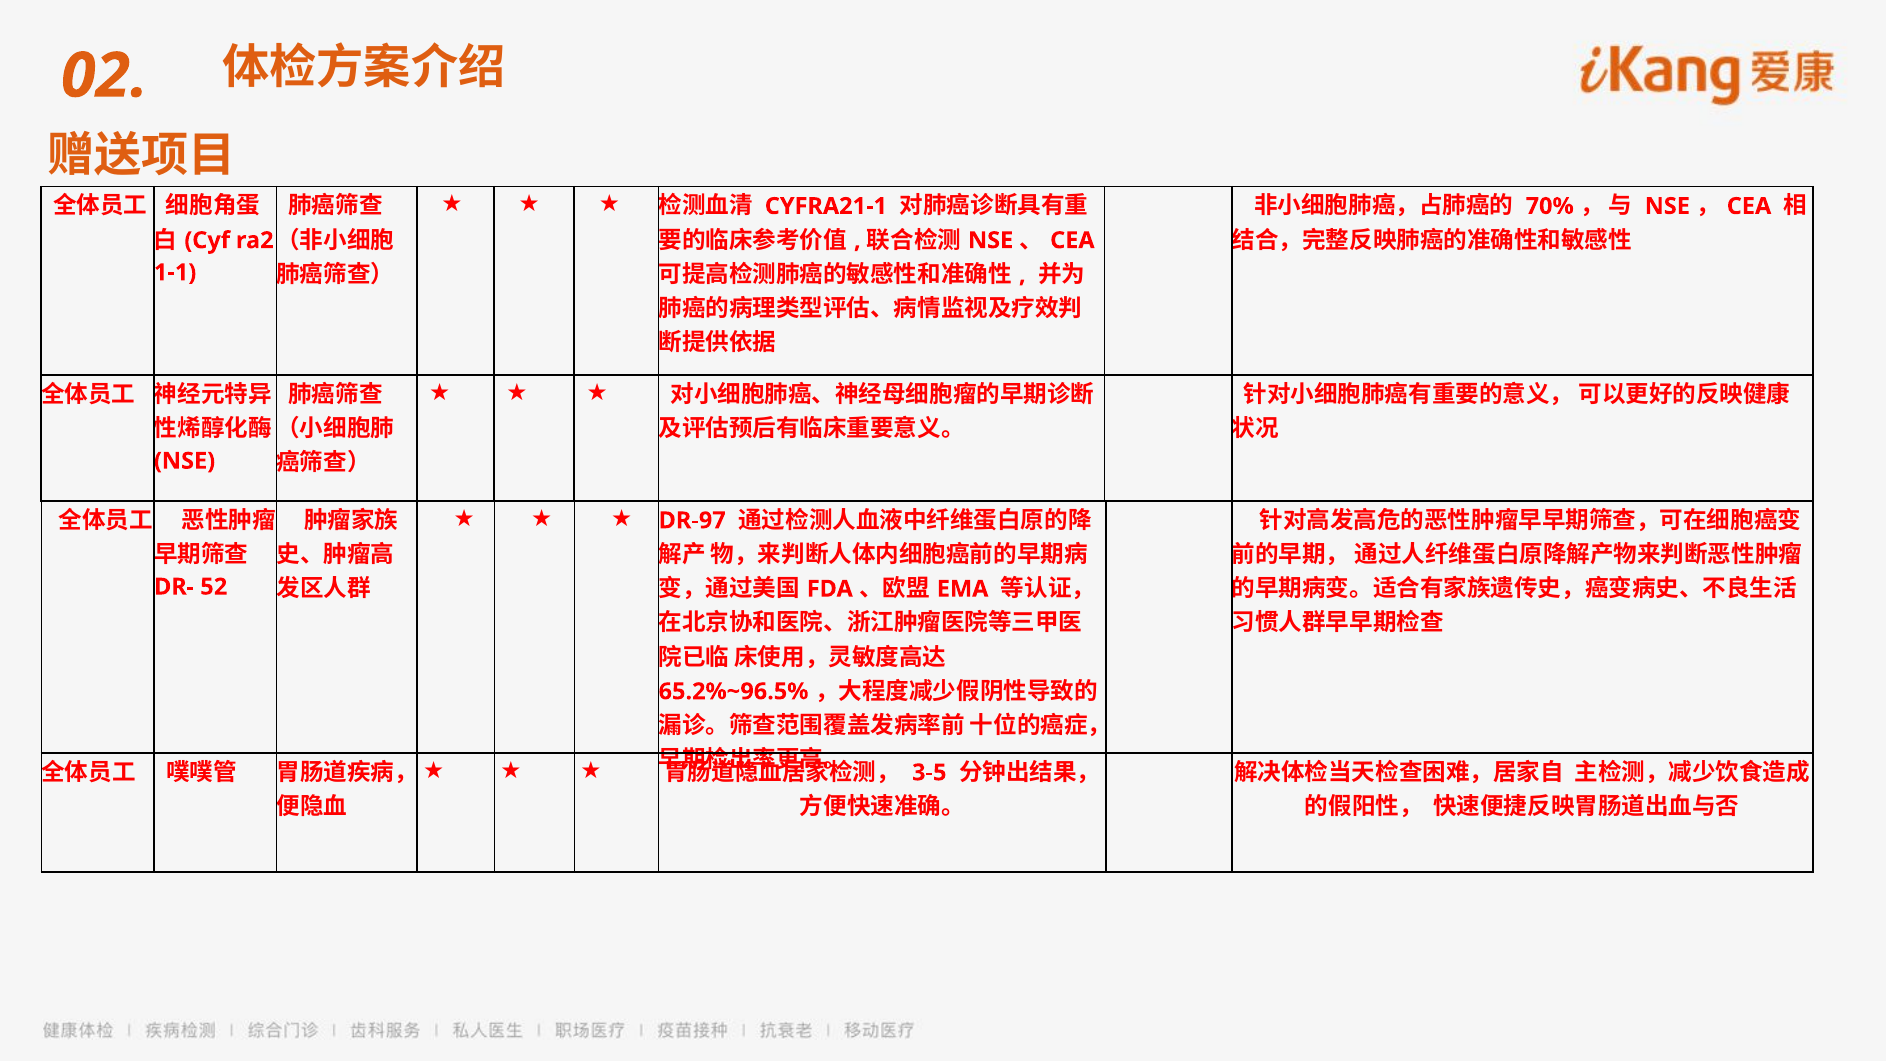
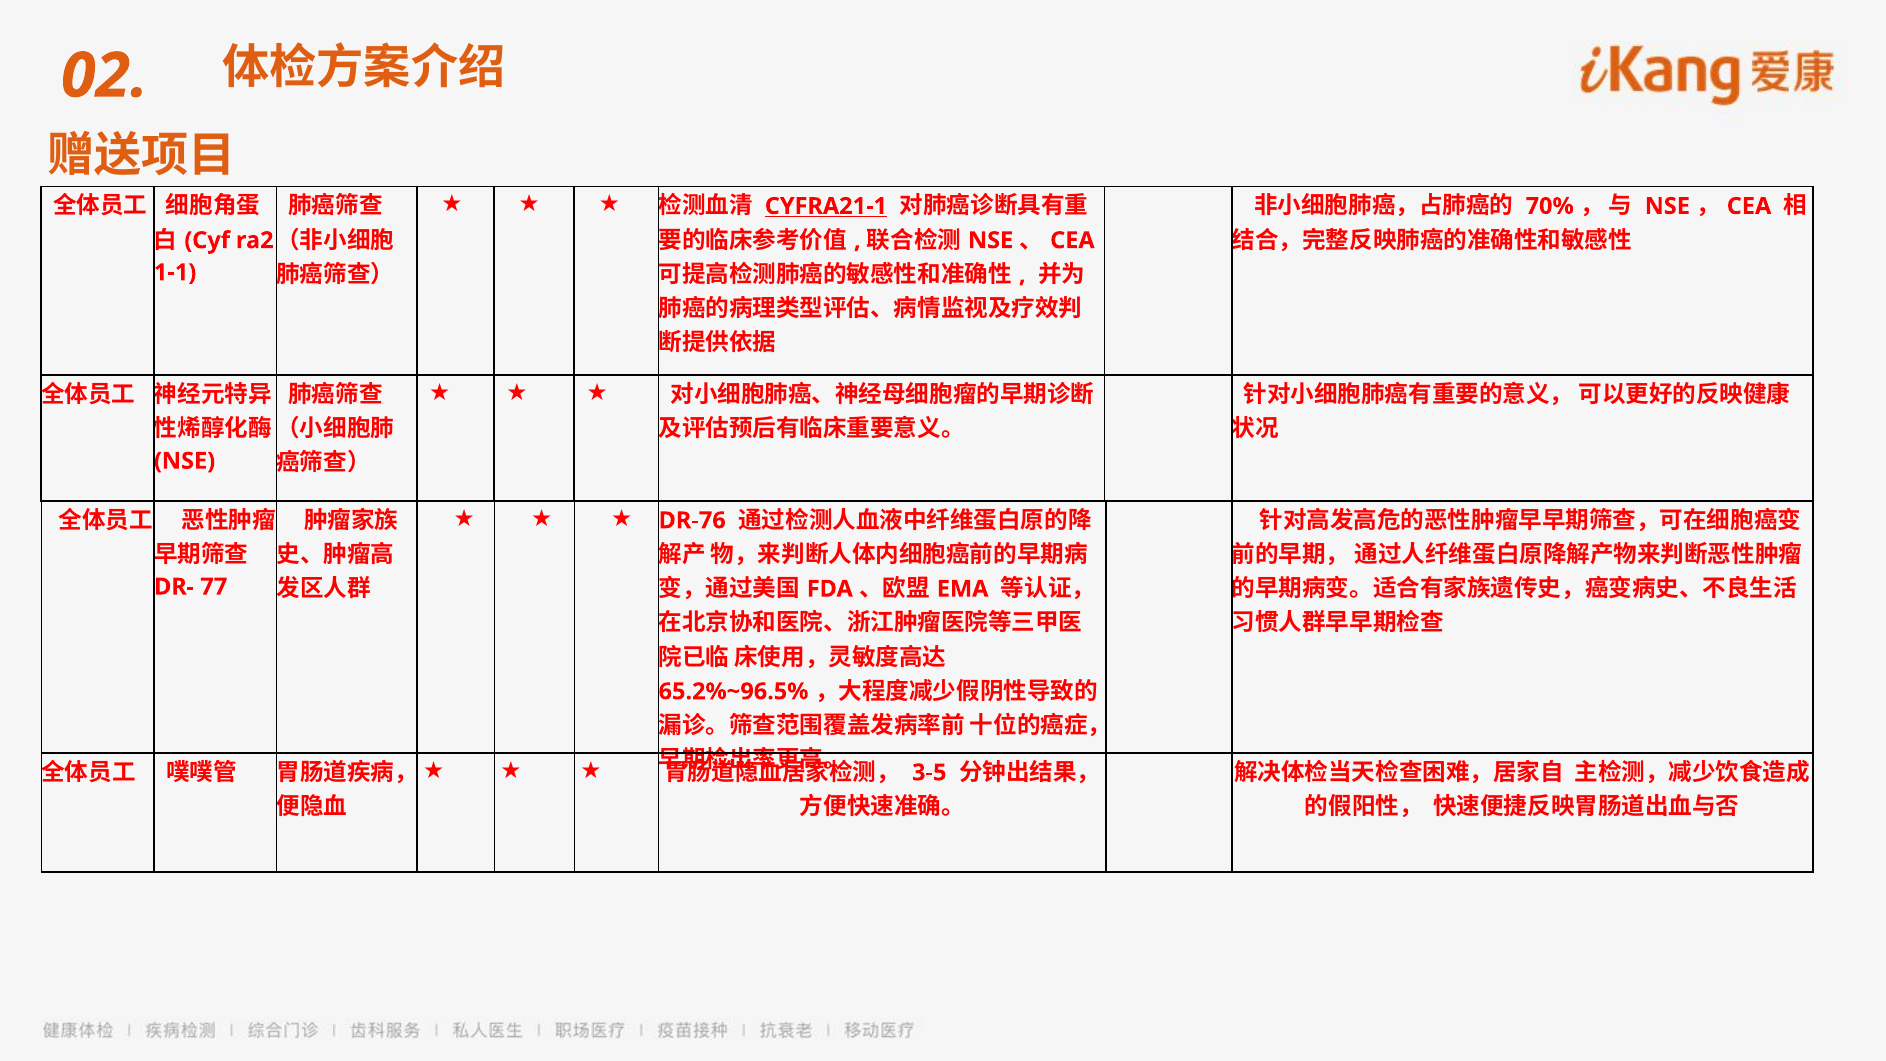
CYFRA21-1 underline: none -> present (826, 206)
DR-97: DR-97 -> DR-76 (692, 520)
52: 52 -> 77 (214, 587)
